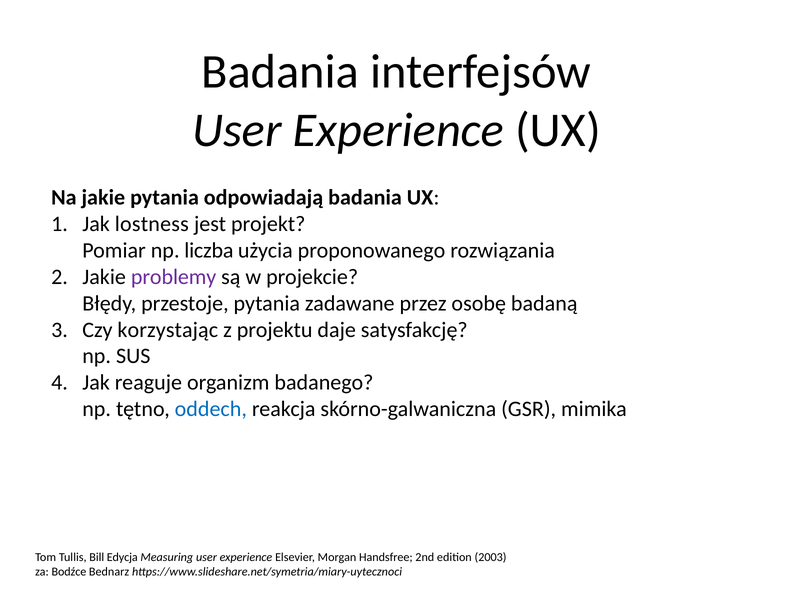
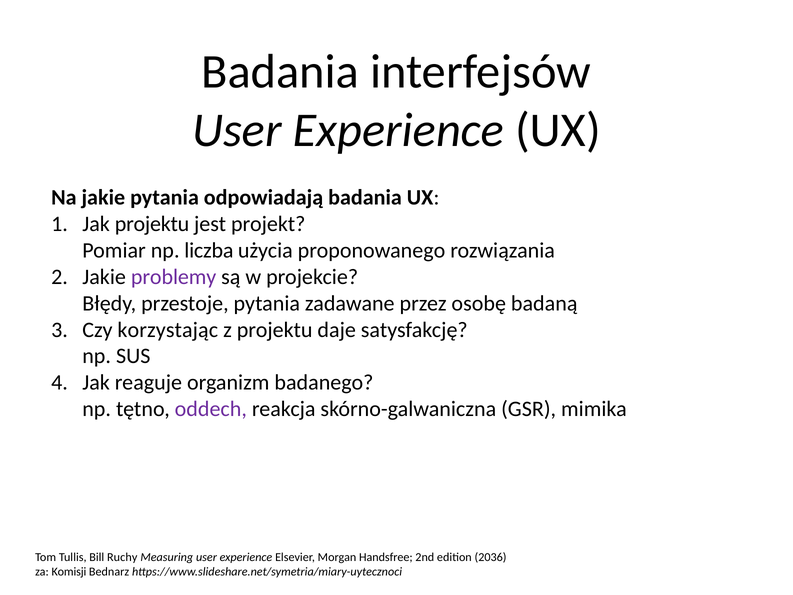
Jak lostness: lostness -> projektu (152, 224)
oddech colour: blue -> purple (211, 409)
Edycja: Edycja -> Ruchy (122, 557)
2003: 2003 -> 2036 (491, 557)
Bodźce: Bodźce -> Komisji (69, 571)
